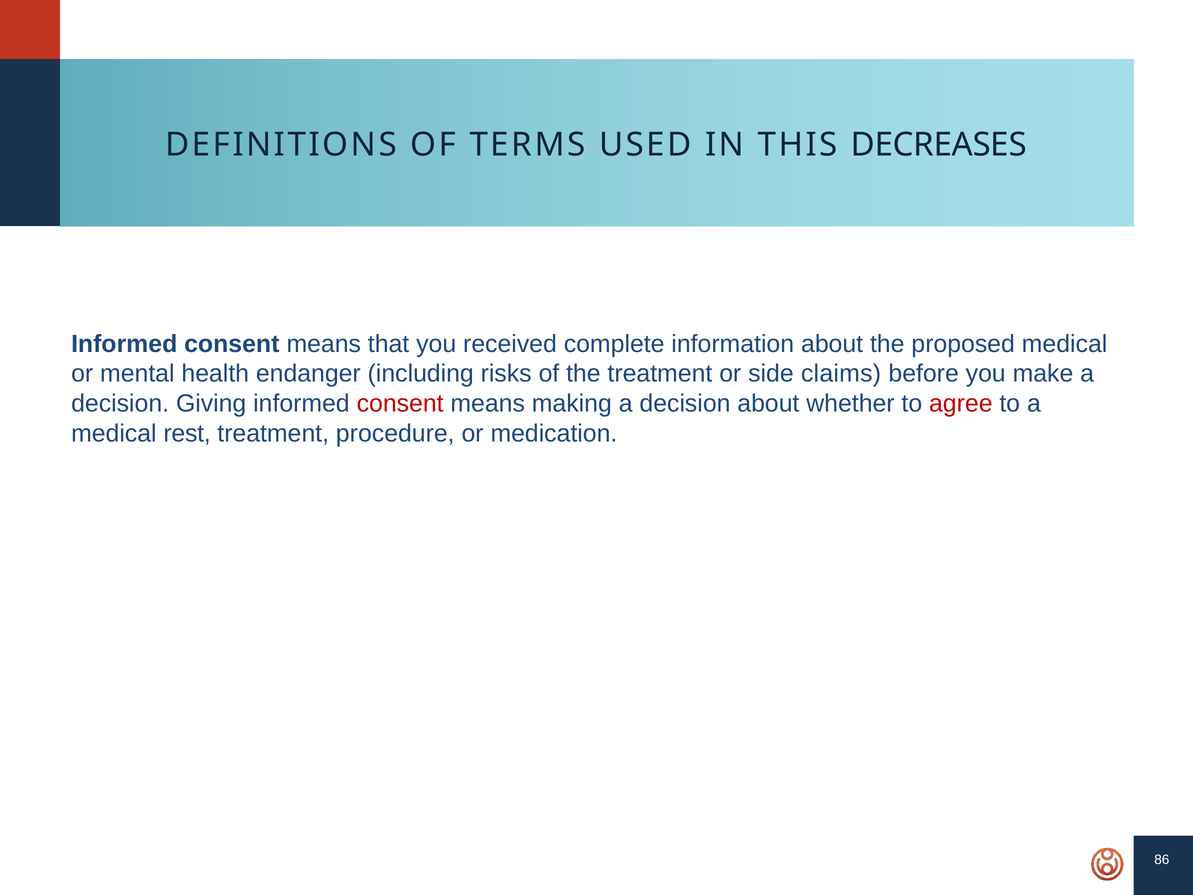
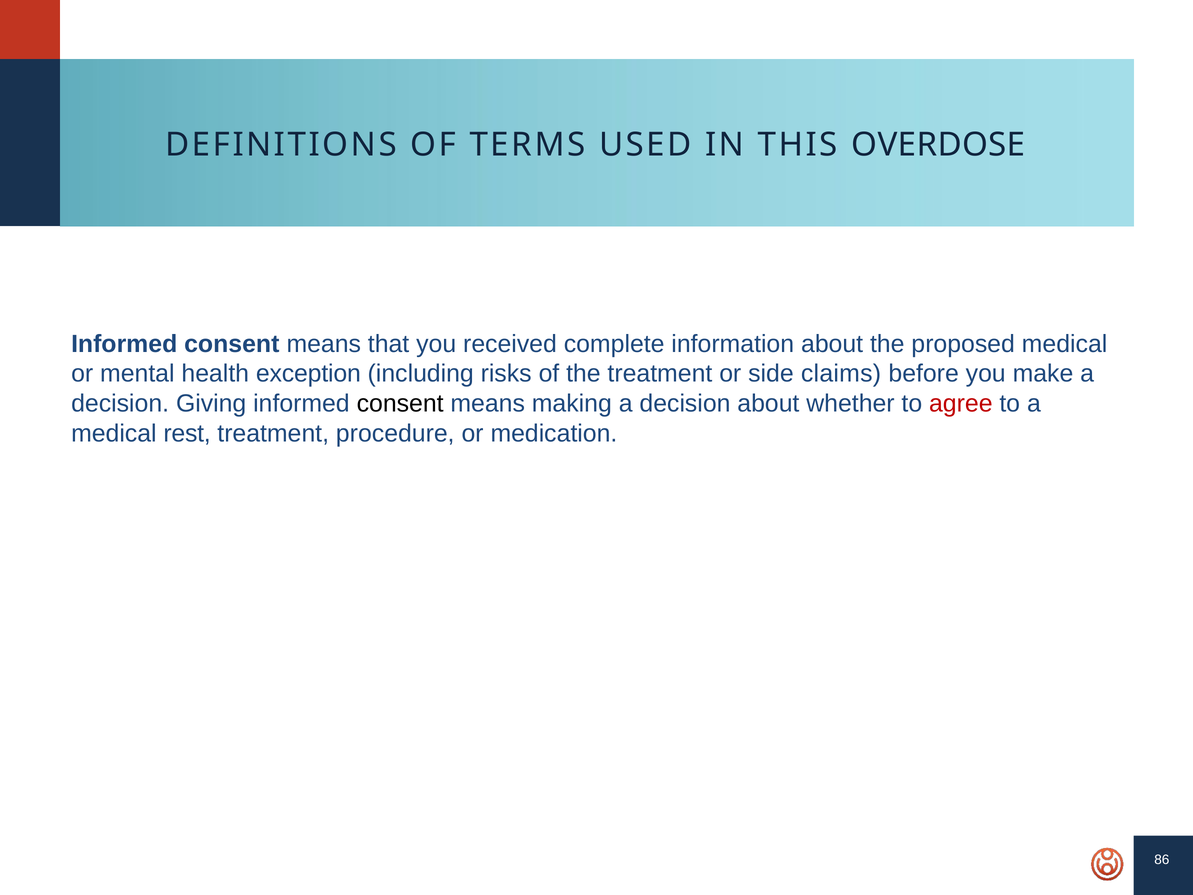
DECREASES: DECREASES -> OVERDOSE (938, 145)
endanger: endanger -> exception (308, 374)
consent colour: red -> black (400, 403)
